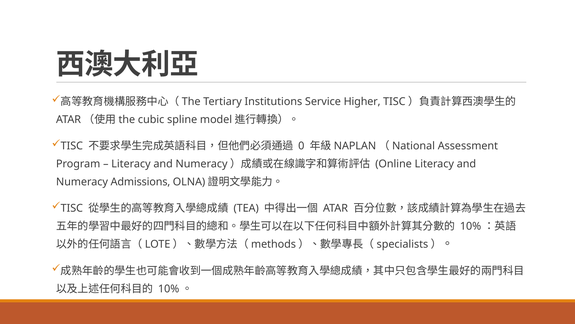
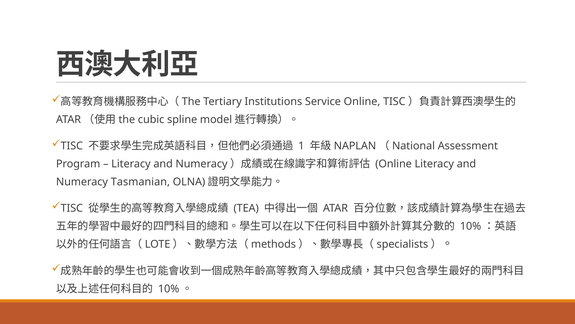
Service Higher: Higher -> Online (362, 101)
0: 0 -> 1 (301, 146)
Admissions: Admissions -> Tasmanian (140, 182)
